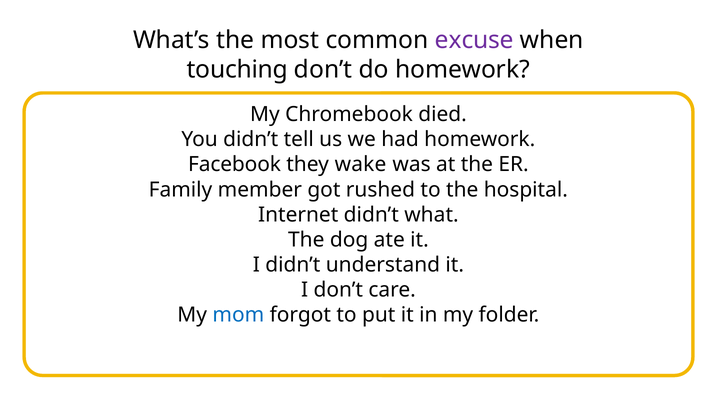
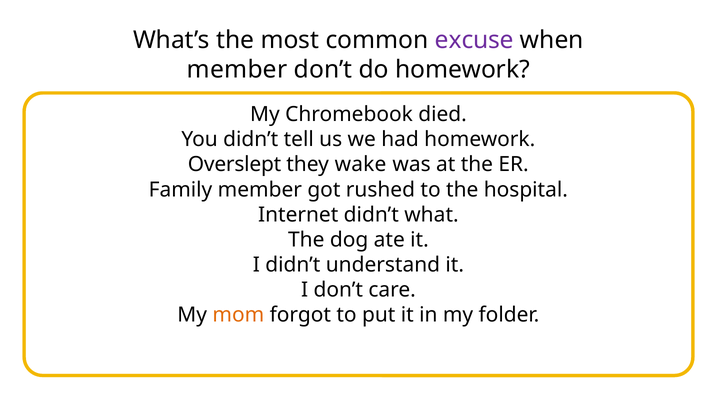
touching: touching -> member (237, 69)
Facebook: Facebook -> Overslept (235, 165)
mom colour: blue -> orange (238, 315)
